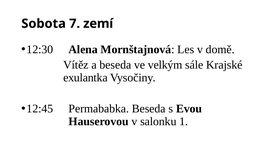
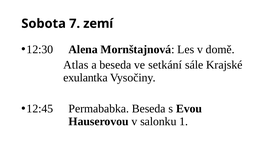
Vítěz: Vítěz -> Atlas (76, 65)
velkým: velkým -> setkání (165, 65)
